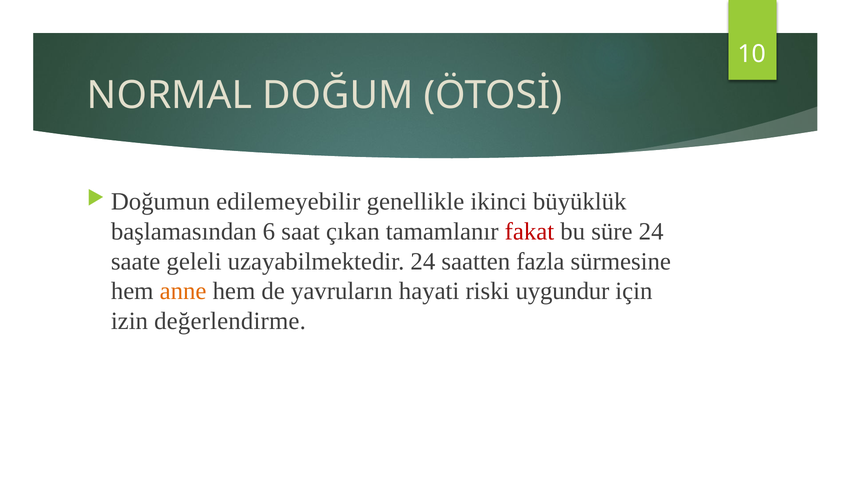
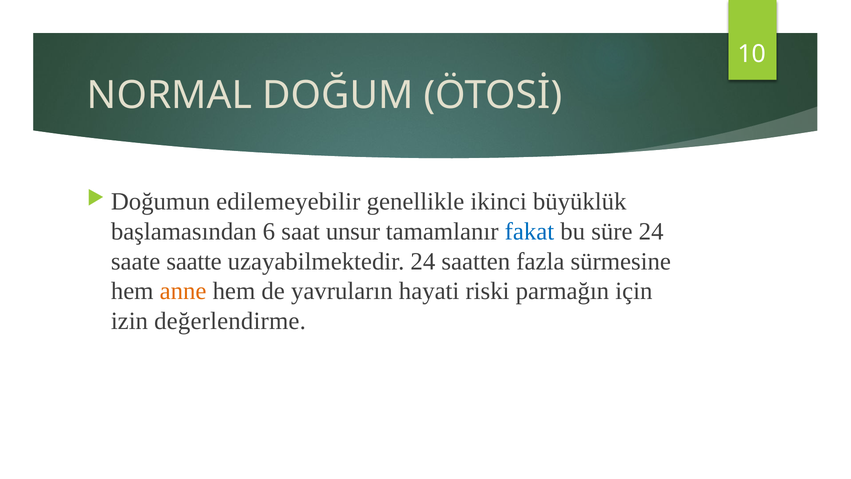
çıkan: çıkan -> unsur (353, 231)
fakat colour: red -> blue (529, 231)
geleli: geleli -> saatte (194, 261)
uygundur: uygundur -> parmağın (562, 291)
